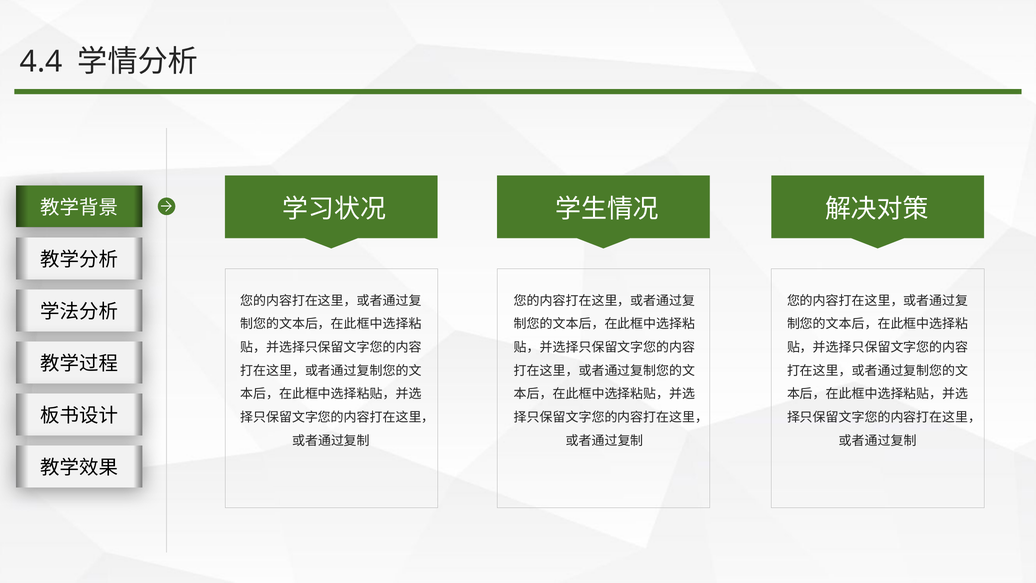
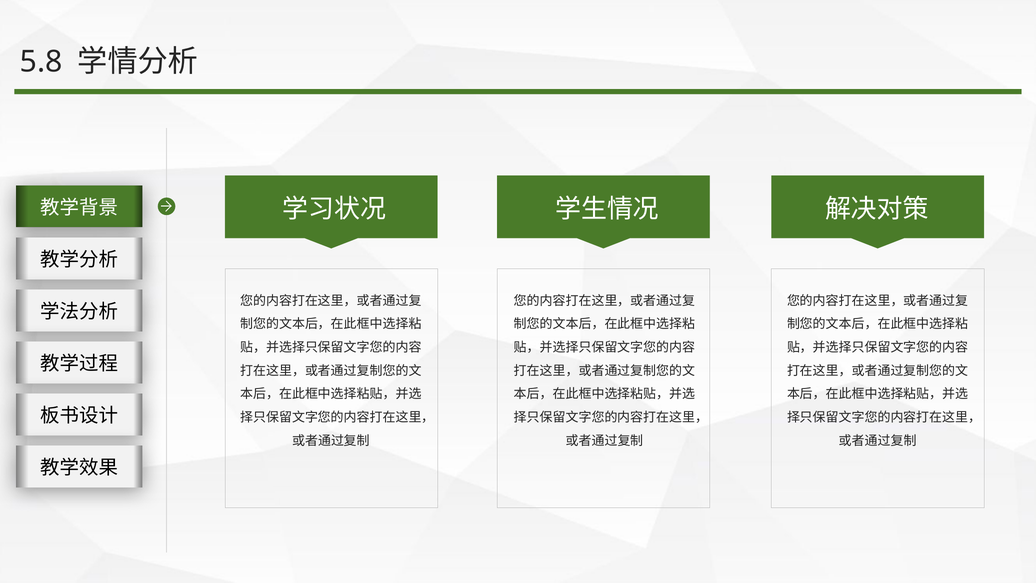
4.4: 4.4 -> 5.8 (41, 62)
